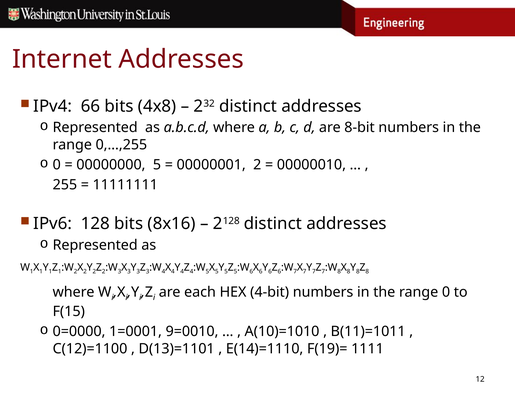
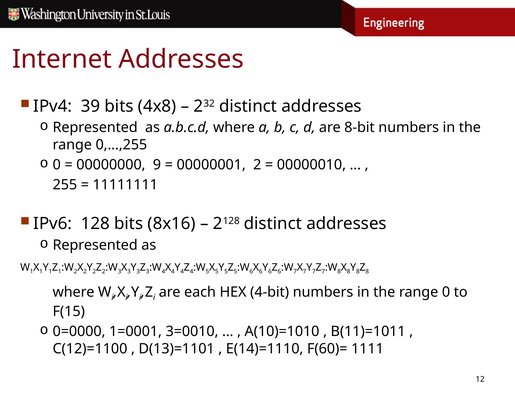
66: 66 -> 39 (91, 106)
00000000 5: 5 -> 9 (157, 165)
9=0010: 9=0010 -> 3=0010 (192, 332)
F(19)=: F(19)= -> F(60)= (327, 349)
